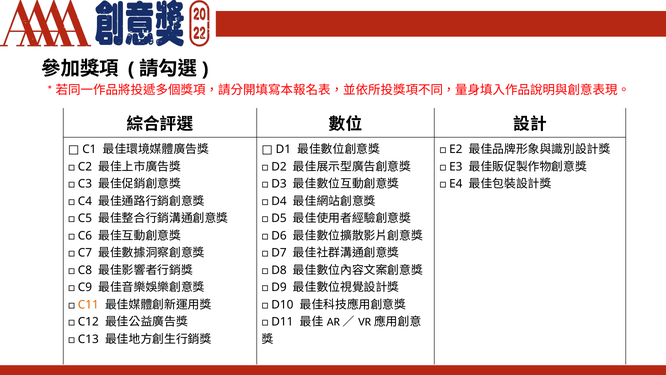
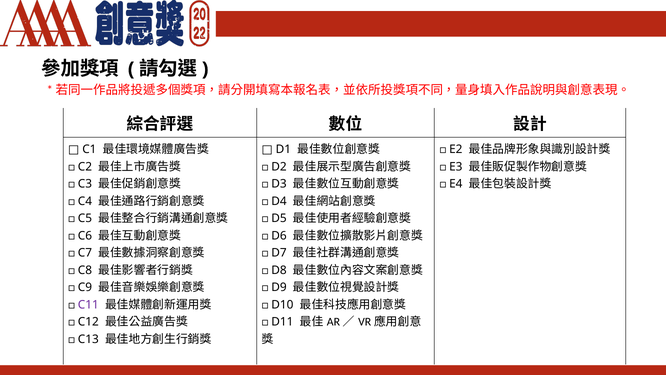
C11 colour: orange -> purple (88, 304)
